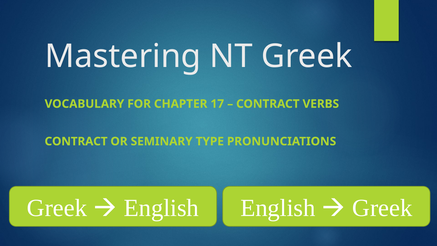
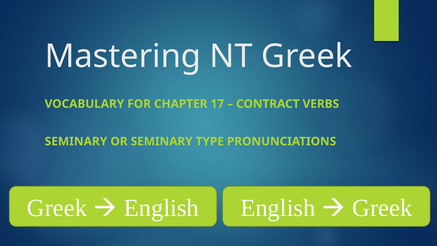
CONTRACT: CONTRACT -> SEMINARY (76, 141)
